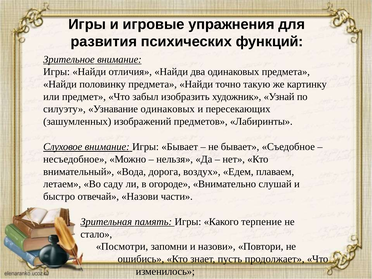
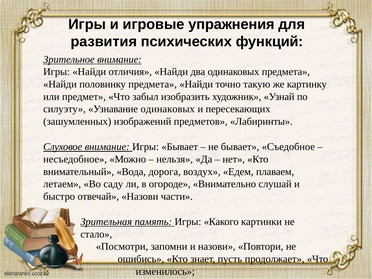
терпение: терпение -> картинки (262, 222)
